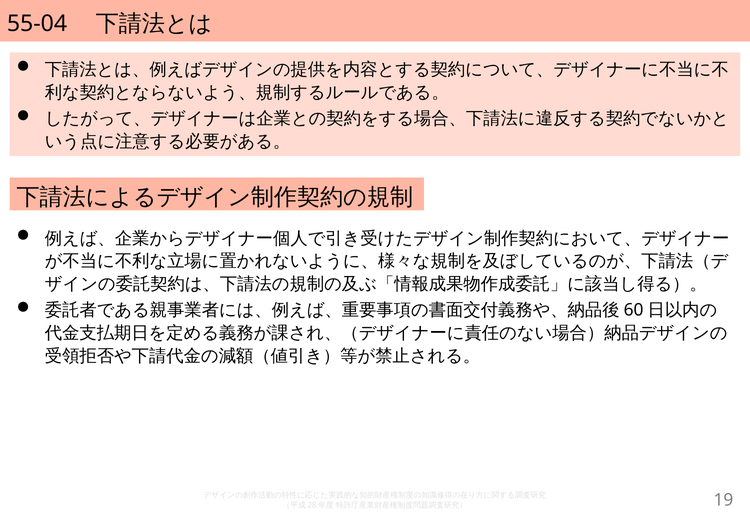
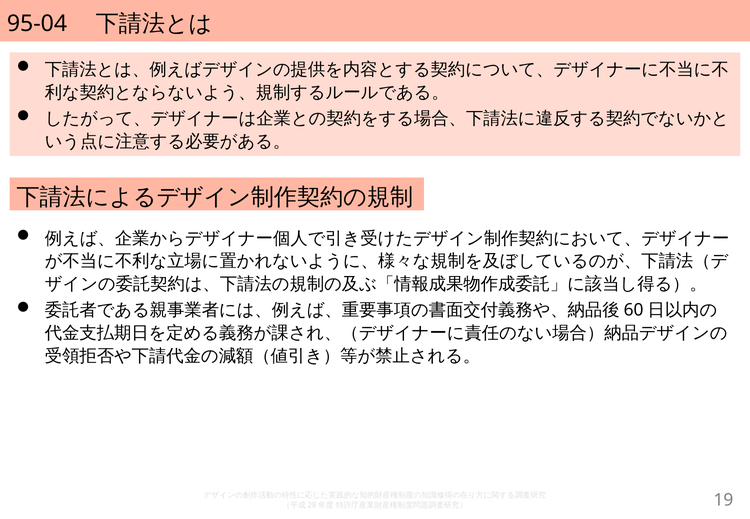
55-04: 55-04 -> 95-04 (37, 24)
